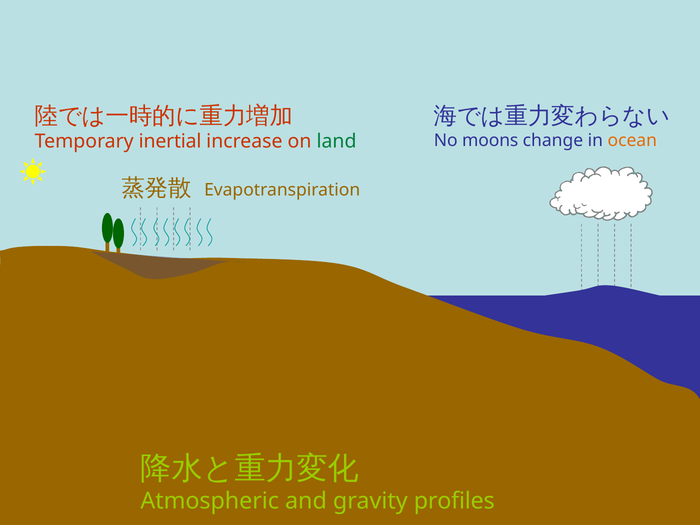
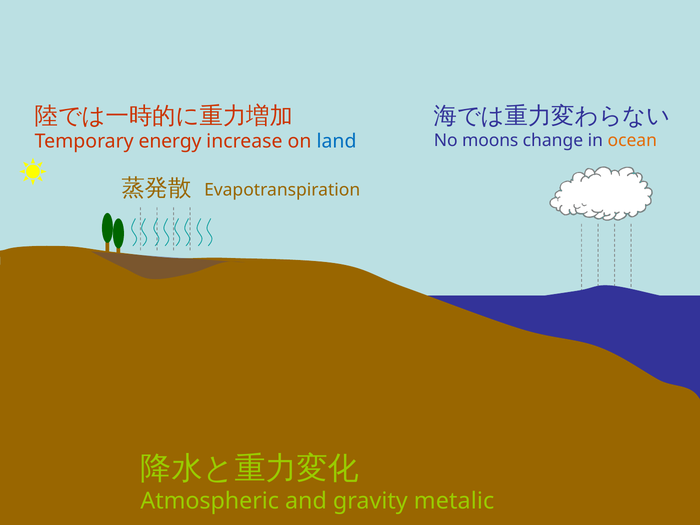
inertial: inertial -> energy (170, 142)
land colour: green -> blue (337, 142)
profiles: profiles -> metalic (454, 501)
